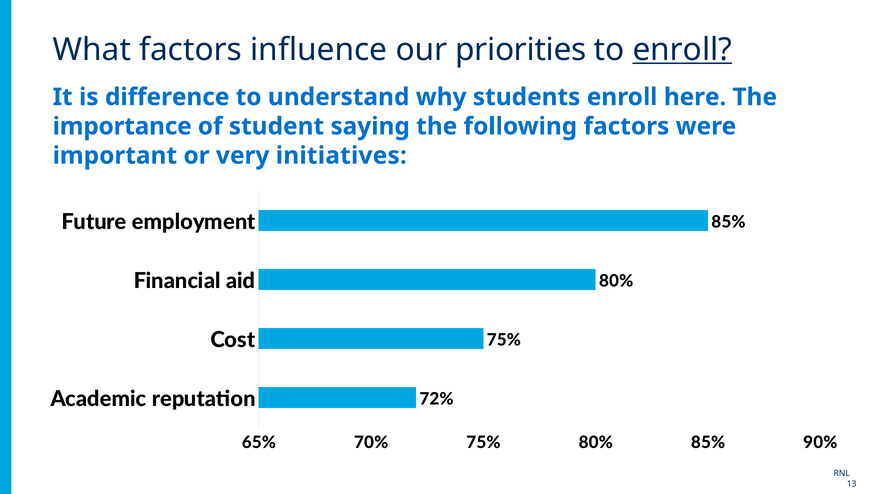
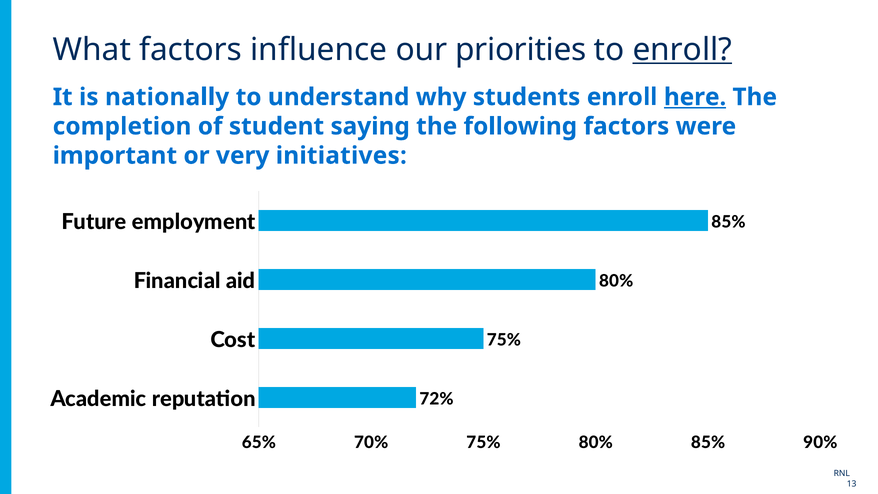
difference: difference -> nationally (167, 97)
here underline: none -> present (695, 97)
importance: importance -> completion (122, 126)
